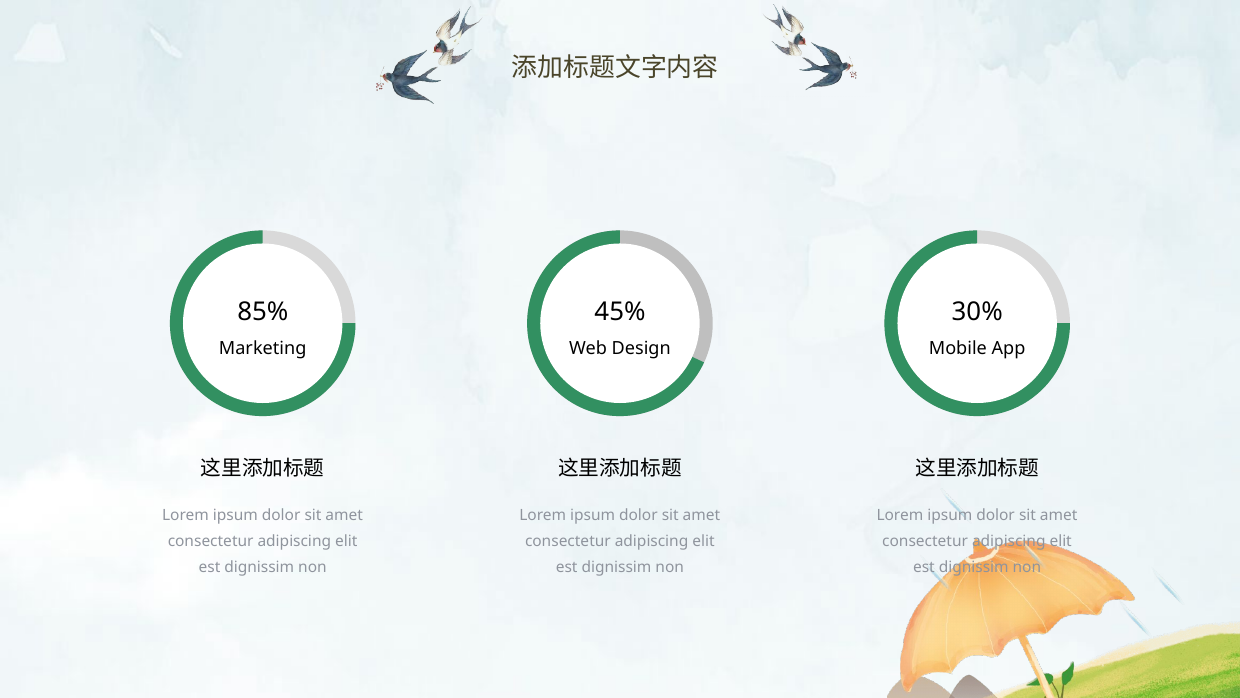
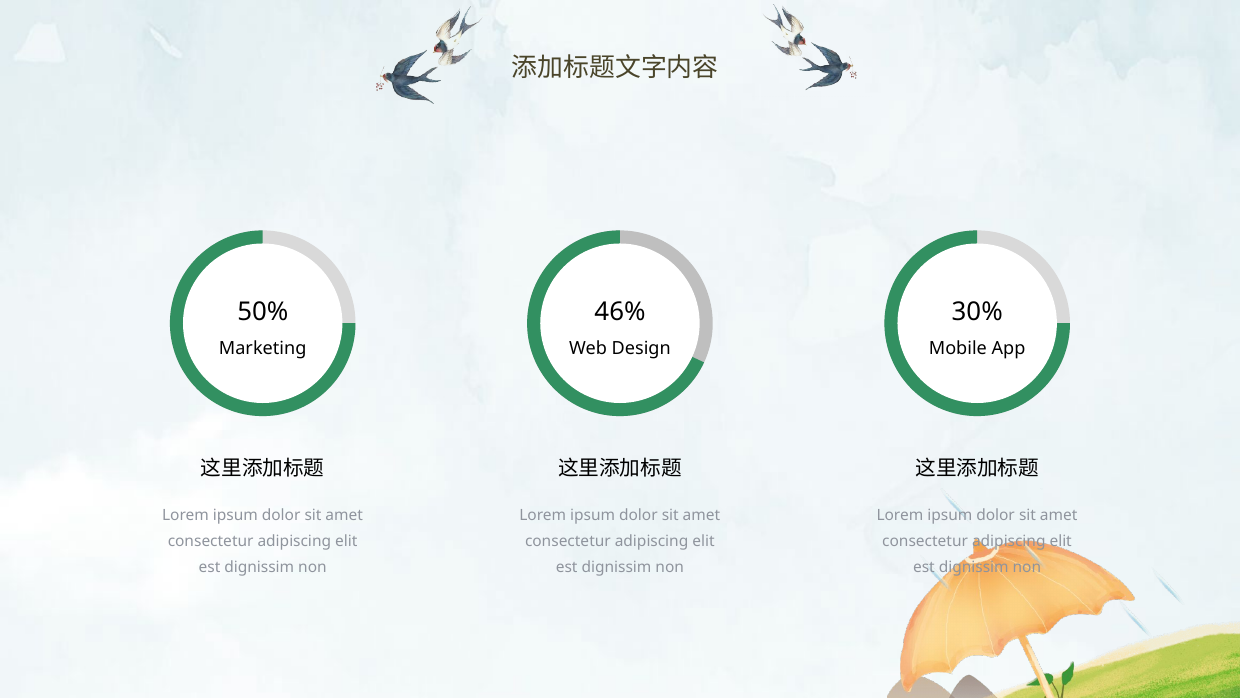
85%: 85% -> 50% (263, 312)
45%: 45% -> 46% (620, 312)
